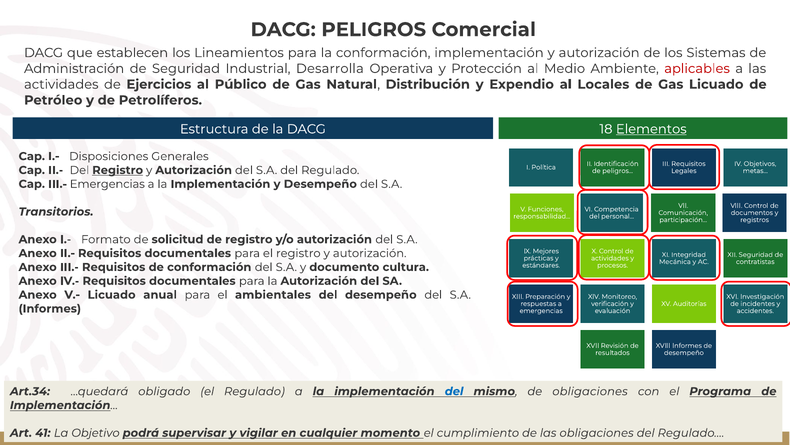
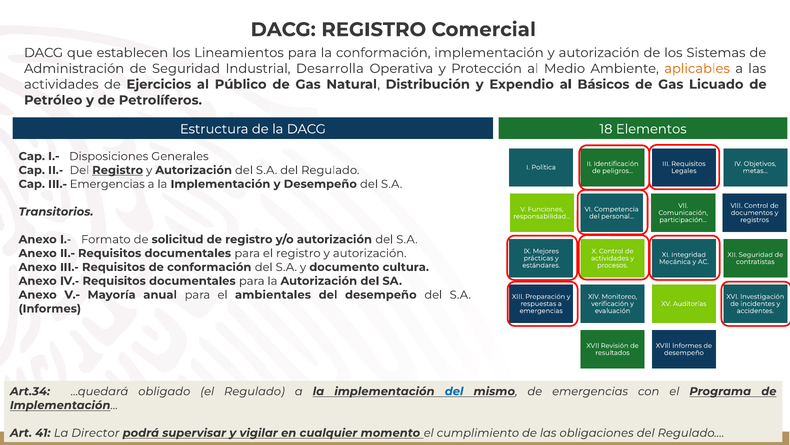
DACG PELIGROS: PELIGROS -> REGISTRO (374, 30)
aplicables colour: red -> orange (697, 68)
Locales: Locales -> Básicos (603, 84)
Elementos underline: present -> none (651, 129)
V.- Licuado: Licuado -> Mayoría (112, 294)
de obligaciones: obligaciones -> emergencias (590, 391)
Objetivo: Objetivo -> Director (95, 432)
